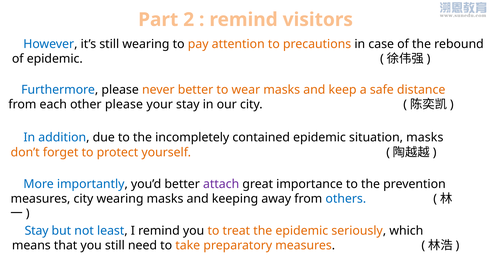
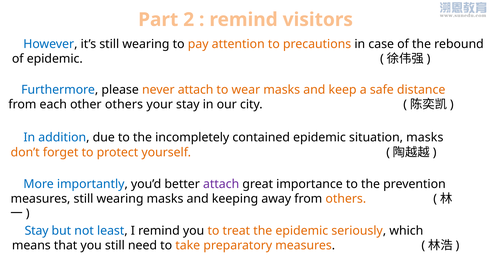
never better: better -> attach (196, 90)
other please: please -> others (124, 104)
measures city: city -> still (83, 199)
others colour: blue -> orange (346, 199)
